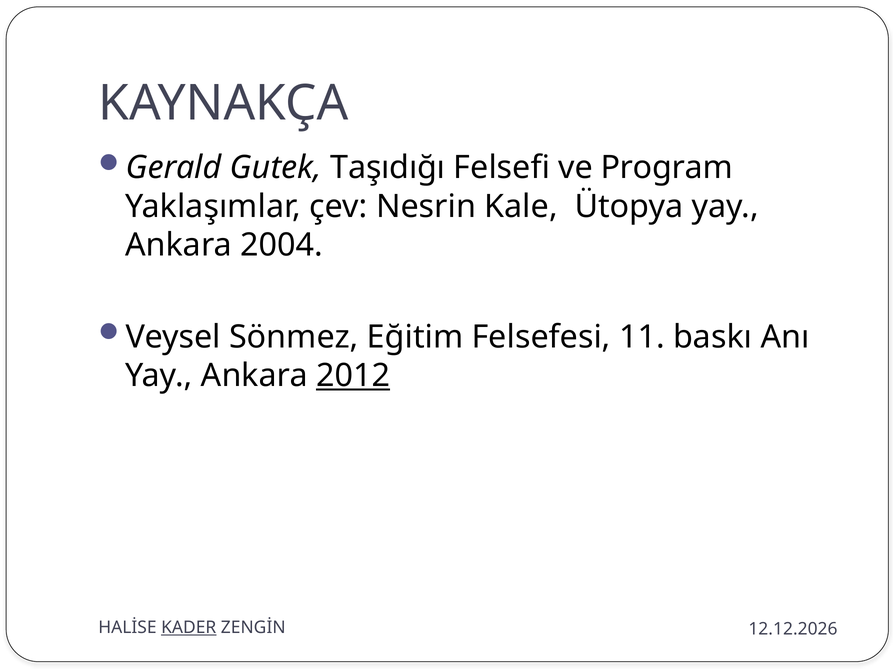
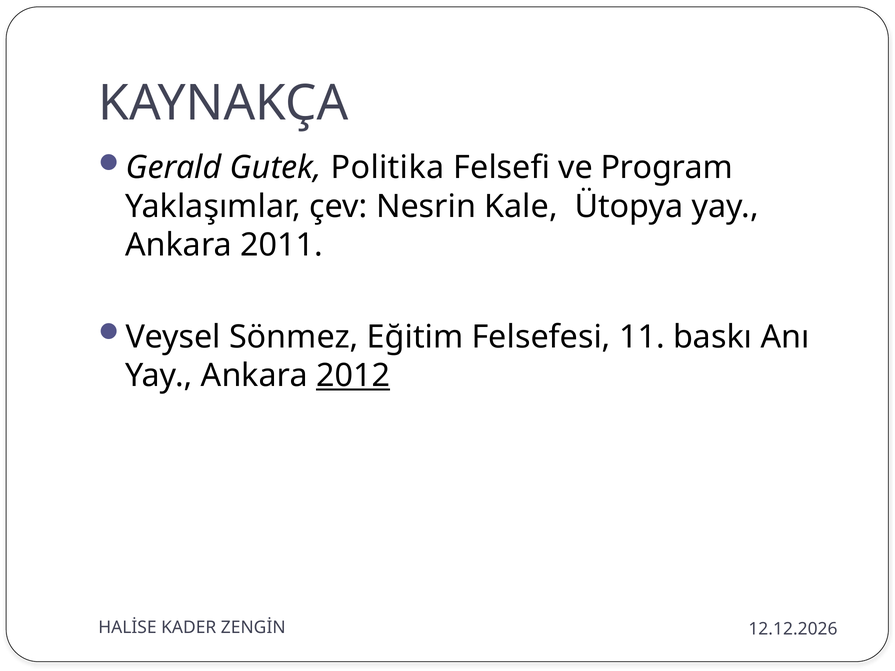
Taşıdığı: Taşıdığı -> Politika (388, 168)
2004: 2004 -> 2011 (282, 245)
KADER underline: present -> none (189, 628)
